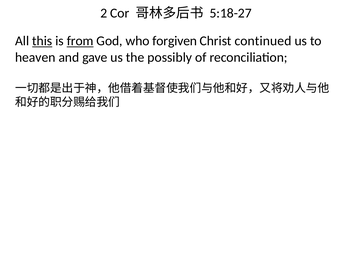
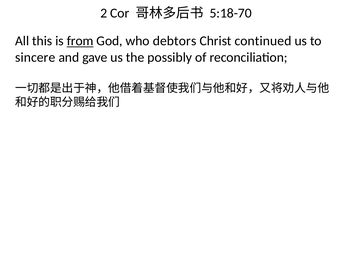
5:18-27: 5:18-27 -> 5:18-70 (231, 13)
this underline: present -> none (42, 41)
forgiven: forgiven -> debtors (175, 41)
heaven: heaven -> sincere (35, 57)
